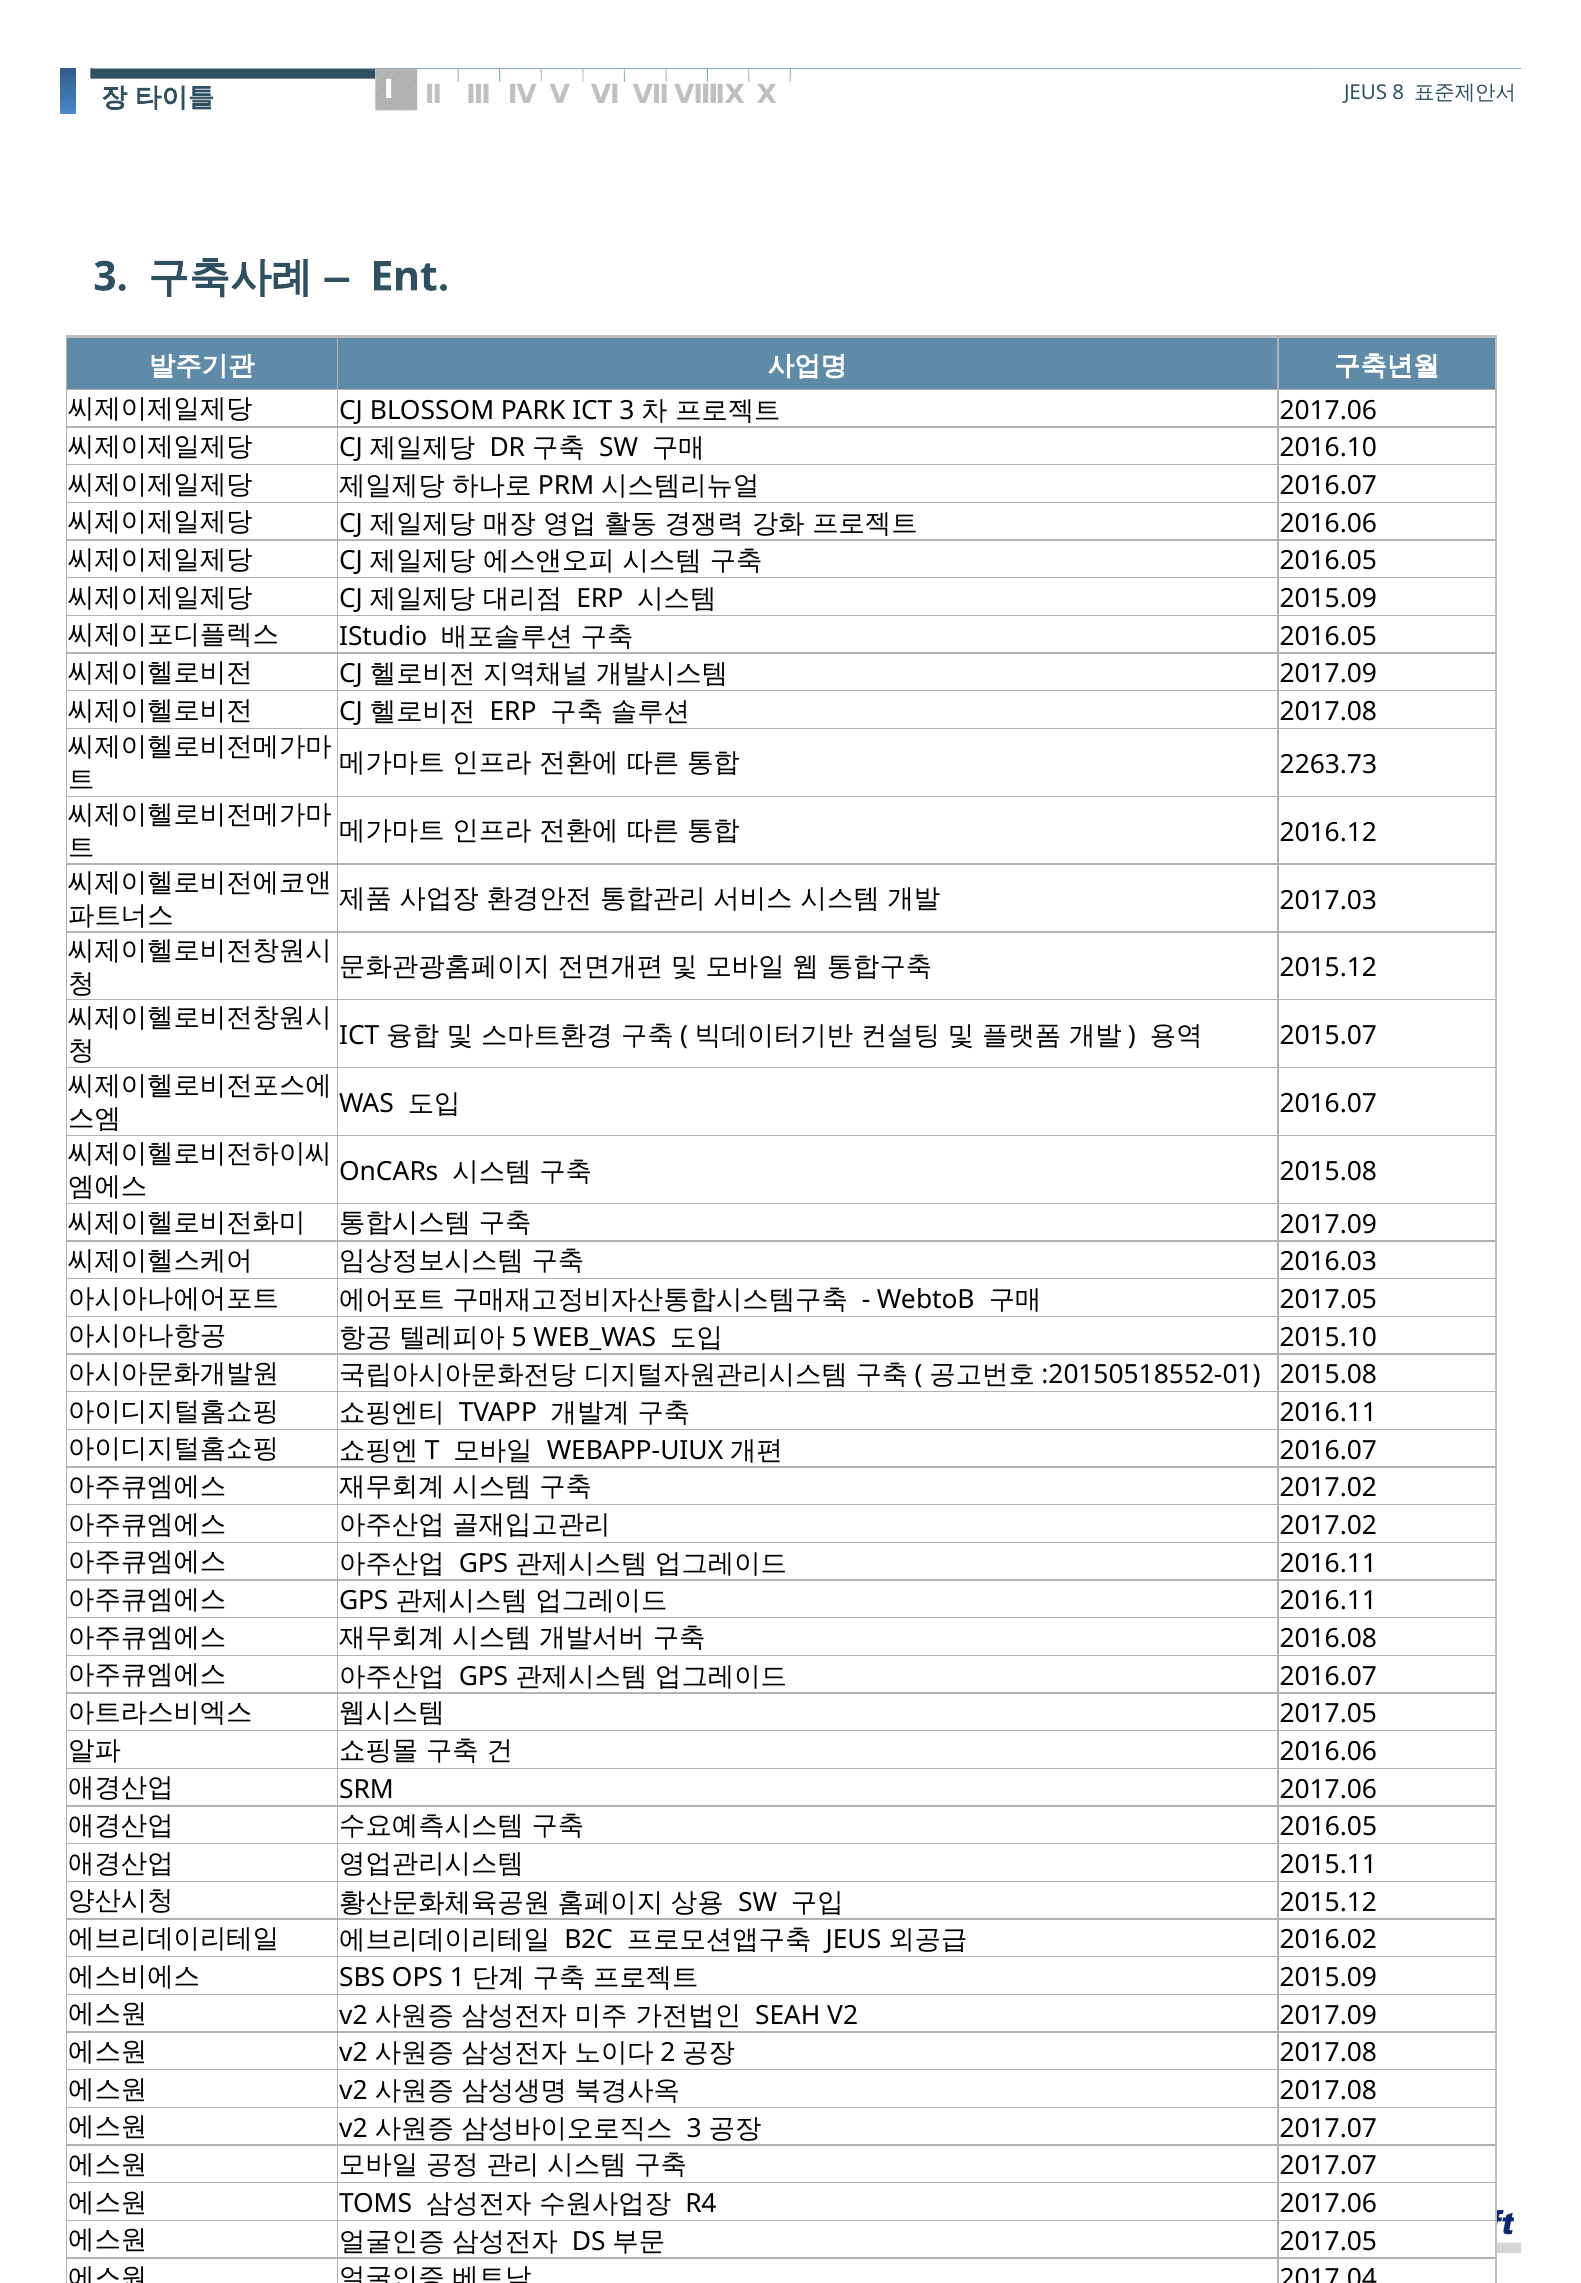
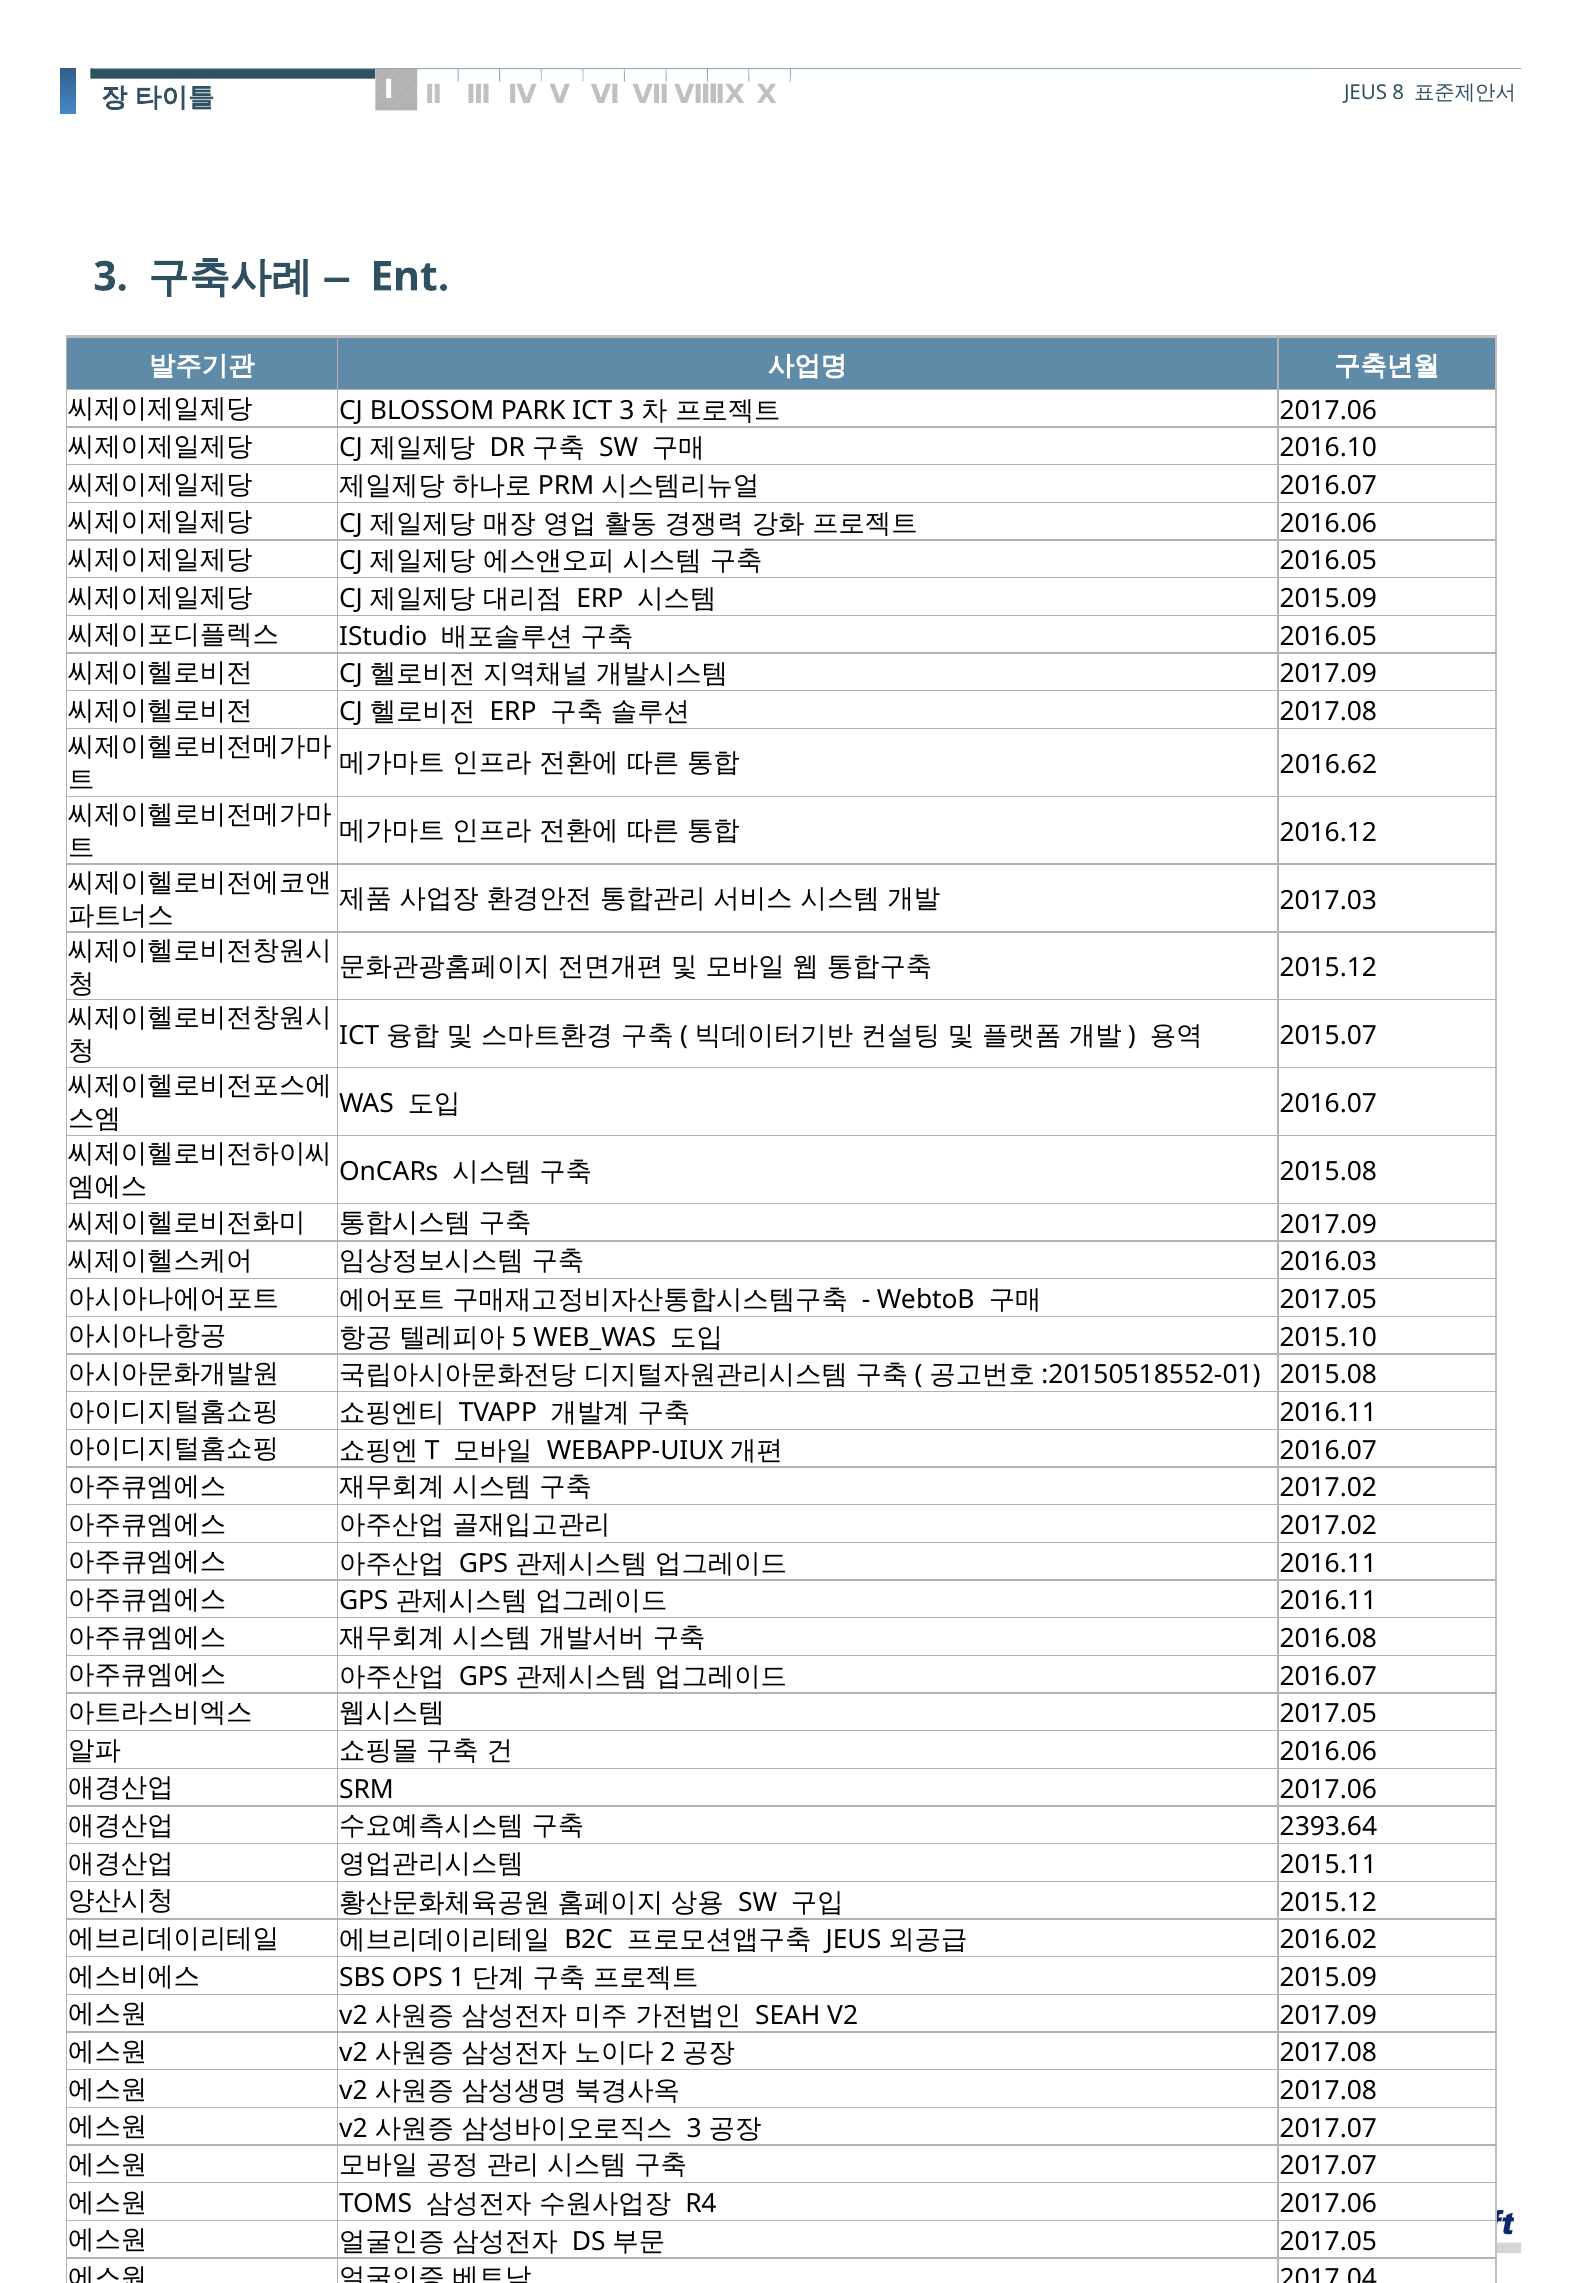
2263.73: 2263.73 -> 2016.62 (1328, 765)
2016.05: 2016.05 -> 2393.64 (1328, 1828)
